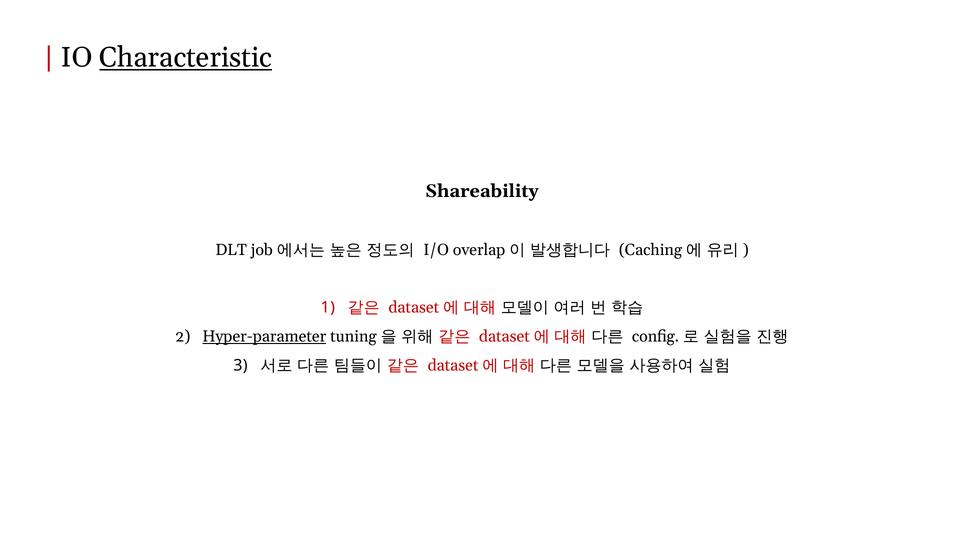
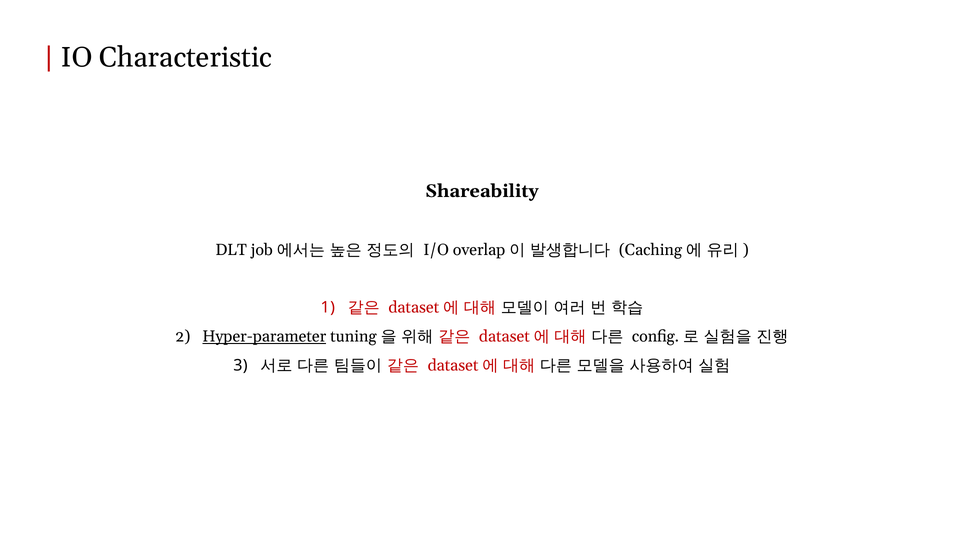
Characteristic underline: present -> none (186, 58)
